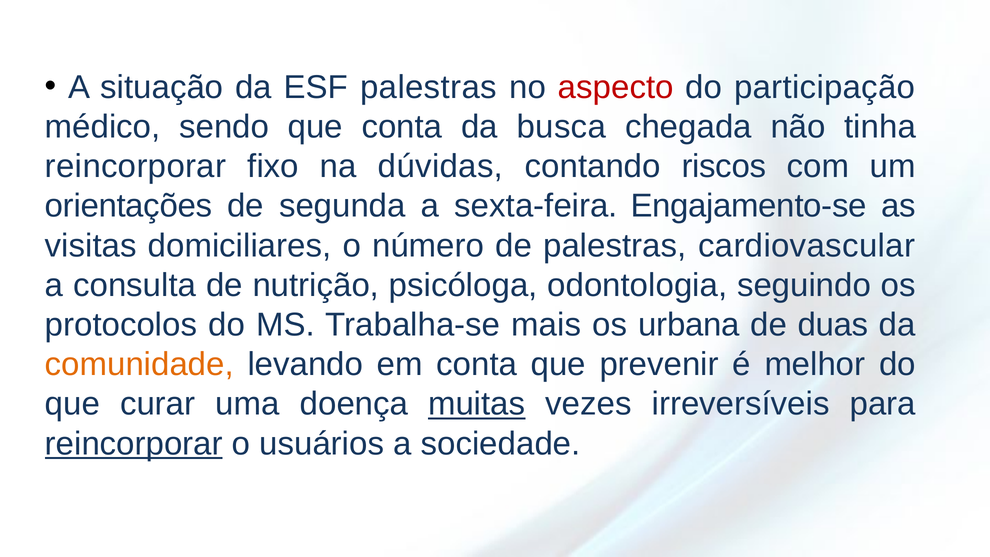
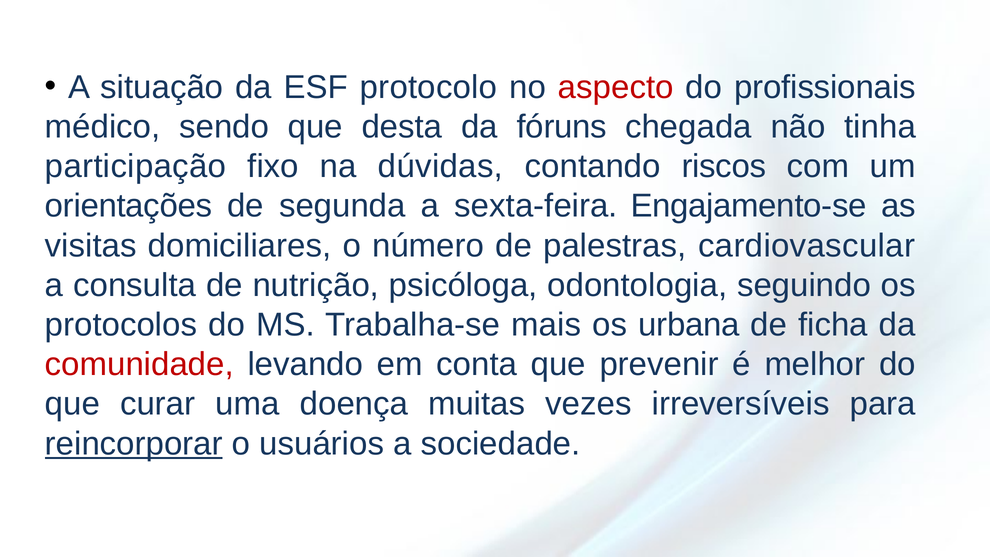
ESF palestras: palestras -> protocolo (429, 87)
participação: participação -> profissionais (825, 87)
que conta: conta -> desta (402, 127)
busca: busca -> fóruns (562, 127)
reincorporar: reincorporar -> participação (136, 166)
duas: duas -> ficha (833, 325)
comunidade colour: orange -> red (139, 364)
muitas underline: present -> none (477, 404)
